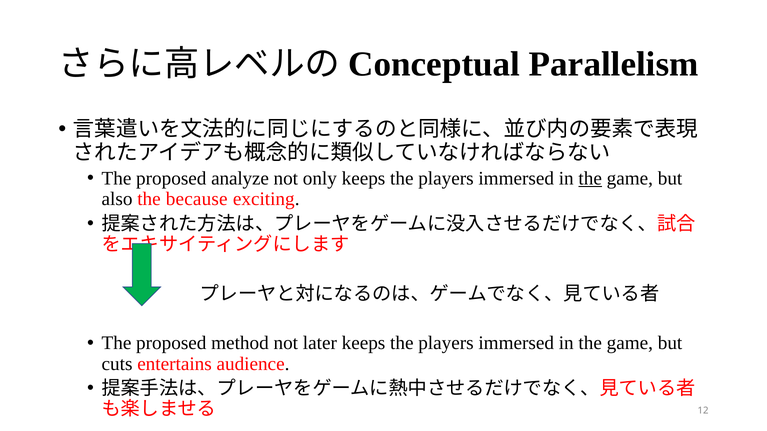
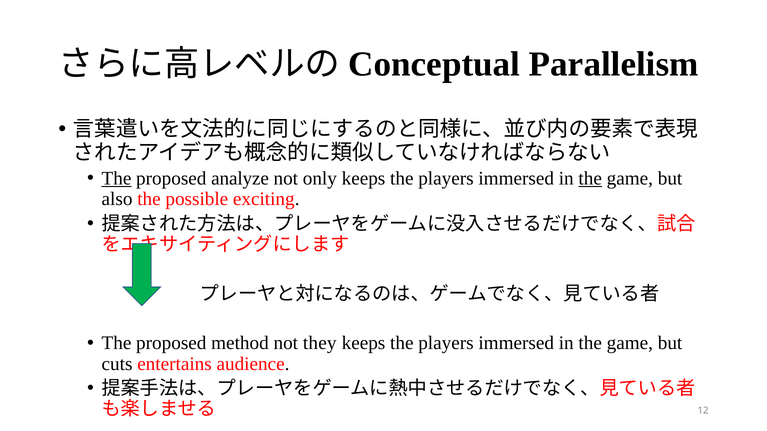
The underline: none -> present (117, 179)
because: because -> possible (197, 199)
later: later -> they (320, 343)
